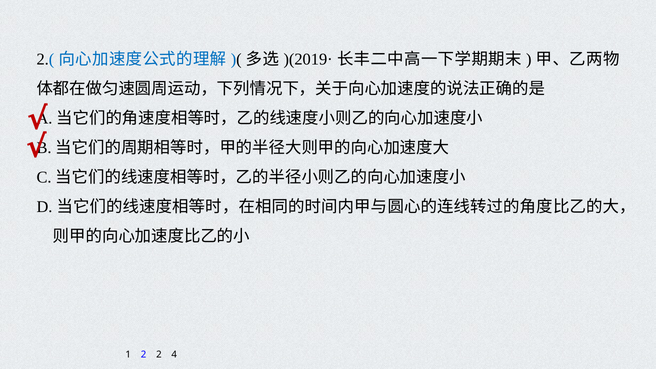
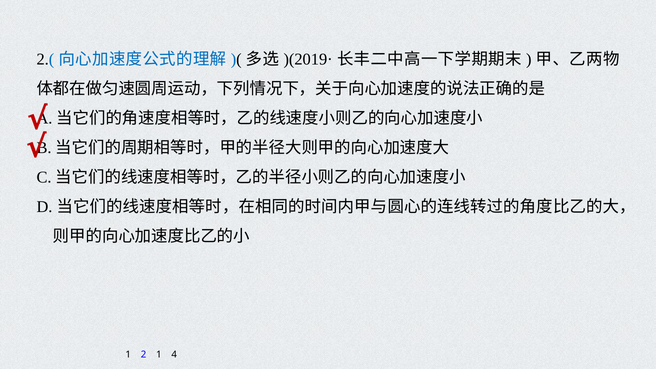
2 2: 2 -> 1 (159, 355)
